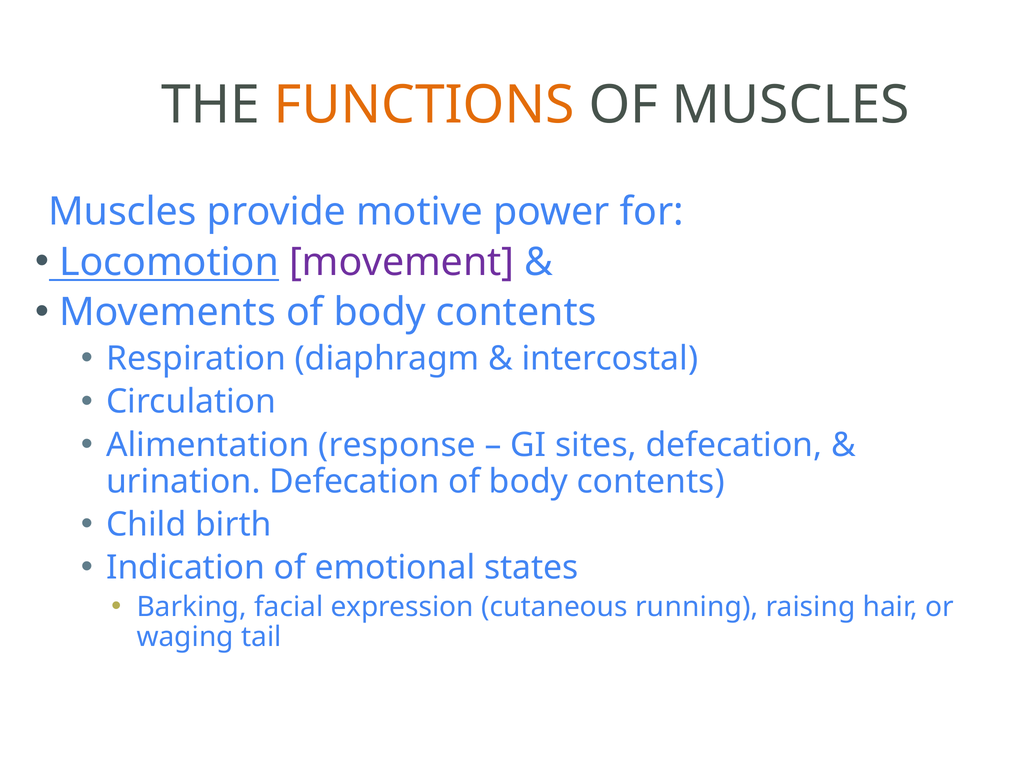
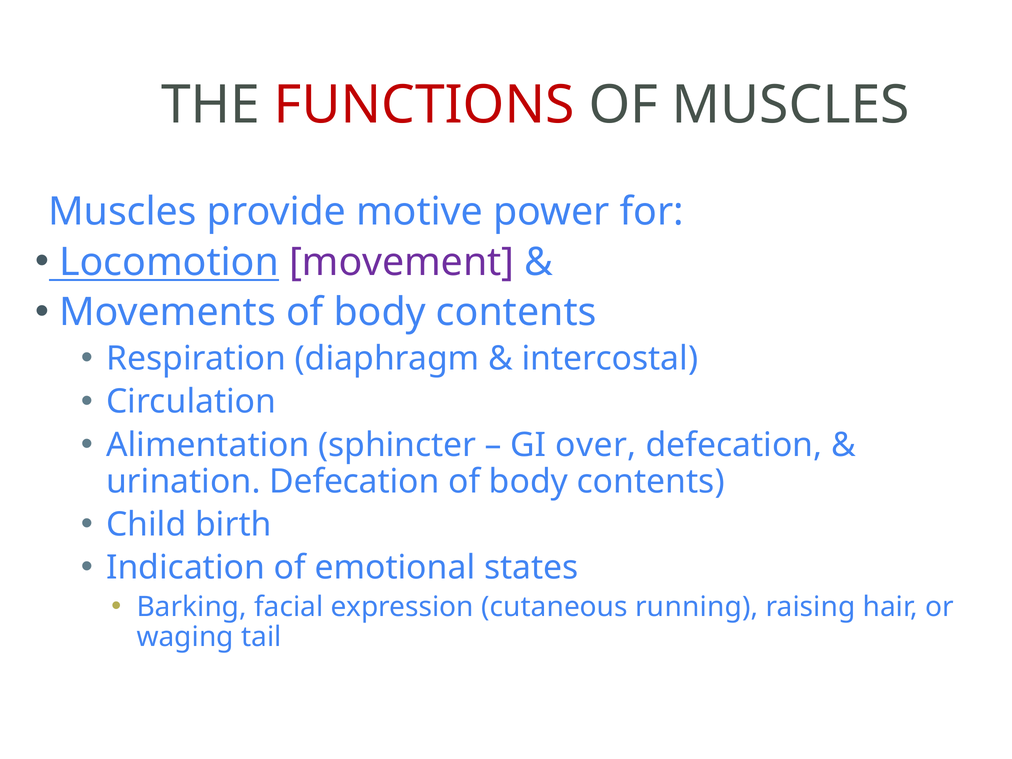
FUNCTIONS colour: orange -> red (424, 105)
response: response -> sphincter (397, 445)
sites: sites -> over (596, 445)
